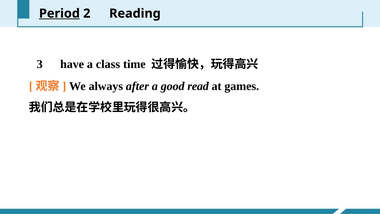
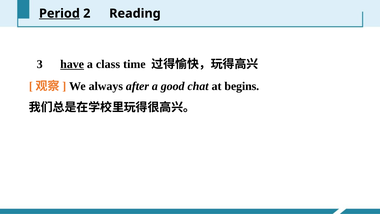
have underline: none -> present (72, 64)
read: read -> chat (198, 86)
games: games -> begins (242, 86)
